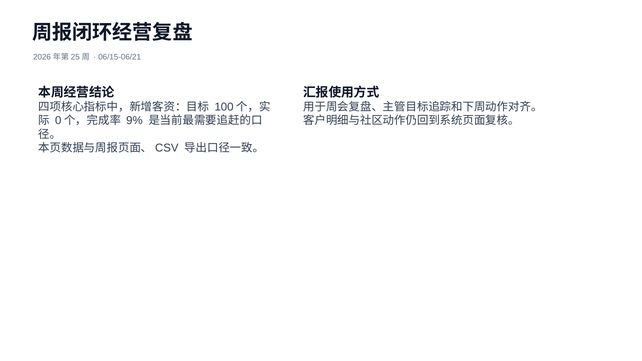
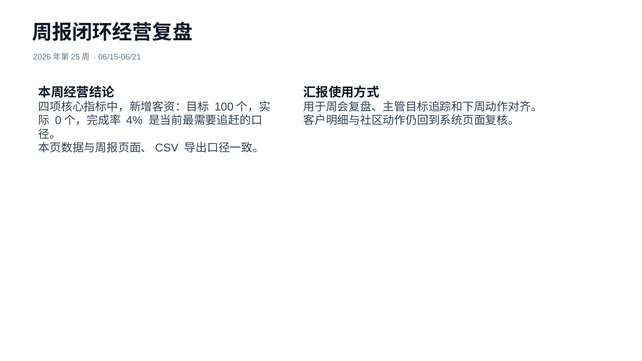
9%: 9% -> 4% (134, 121)
